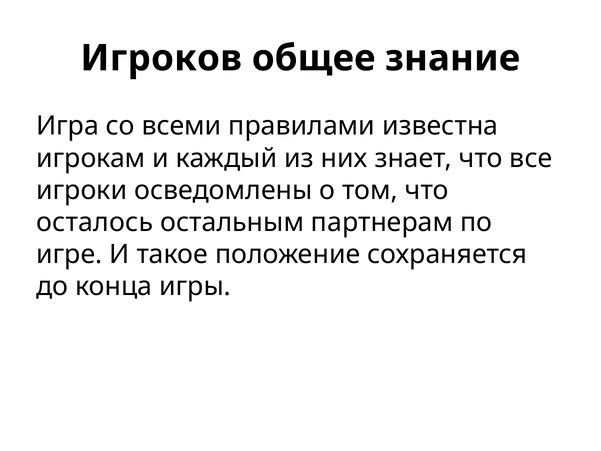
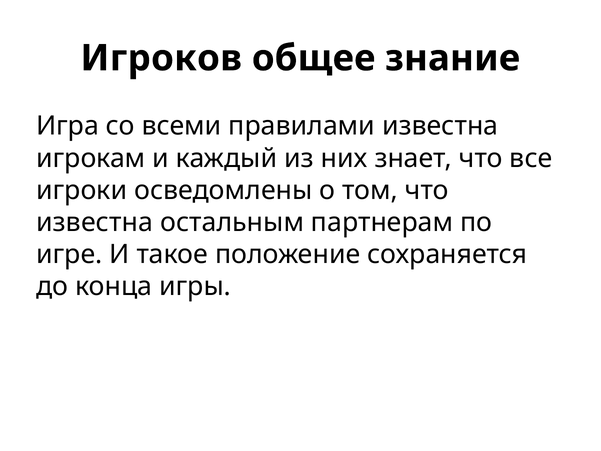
осталось: осталось -> известна (95, 222)
